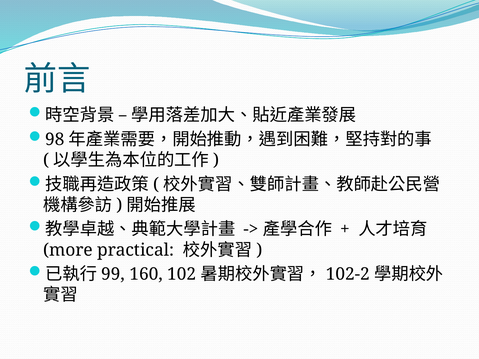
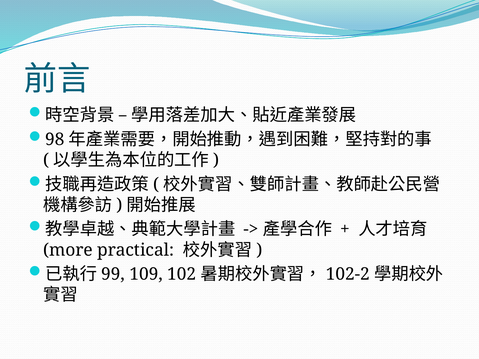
160: 160 -> 109 (146, 274)
